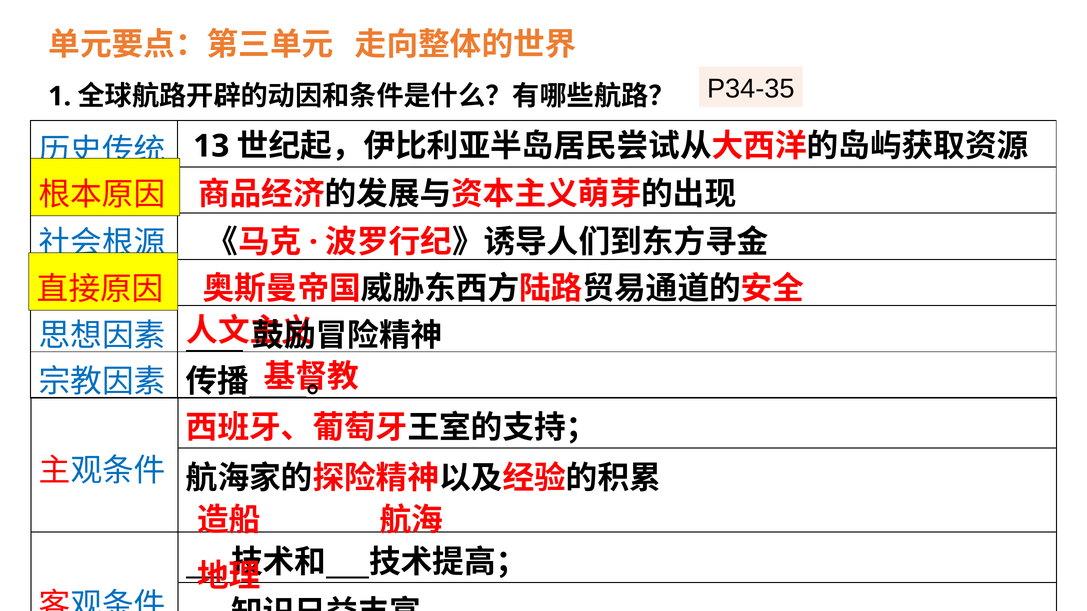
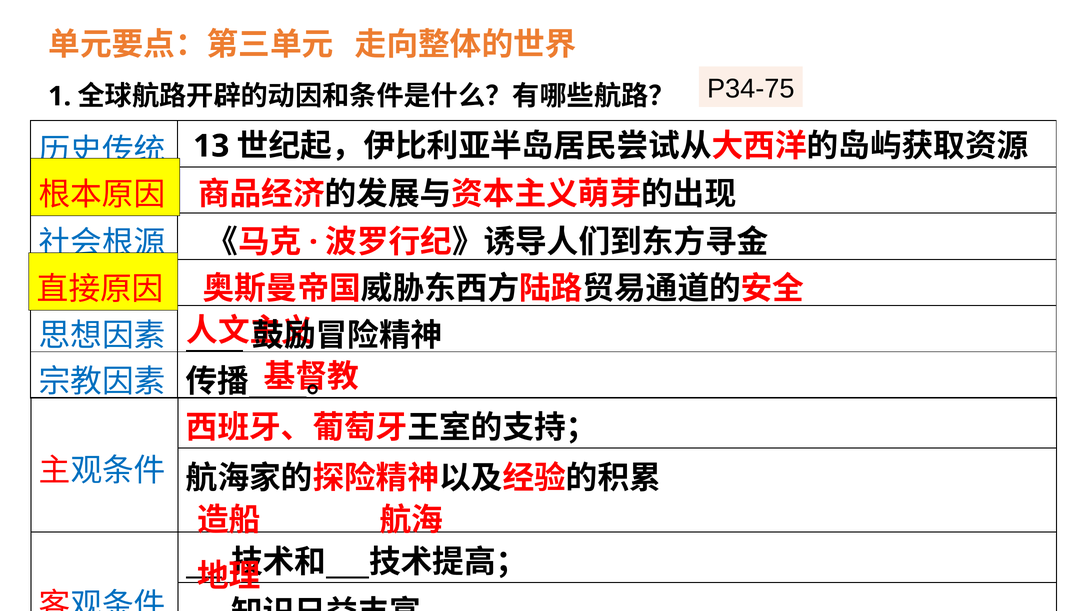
P34-35: P34-35 -> P34-75 (751, 89)
